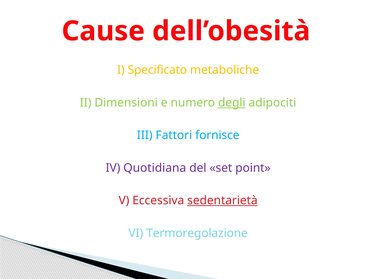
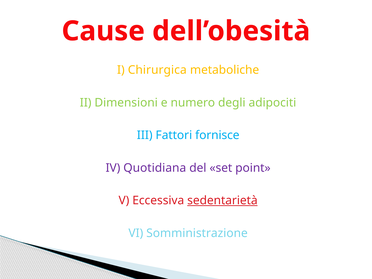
Specificato: Specificato -> Chirurgica (157, 70)
degli underline: present -> none (232, 103)
Termoregolazione: Termoregolazione -> Somministrazione (197, 233)
